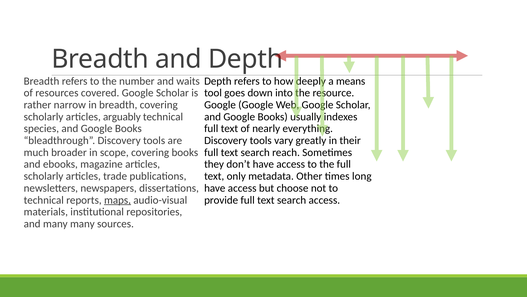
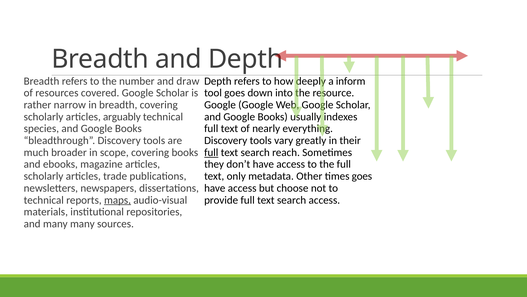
waits: waits -> draw (188, 81)
means: means -> inform (351, 81)
full underline: none -> present (211, 152)
times long: long -> goes (362, 176)
